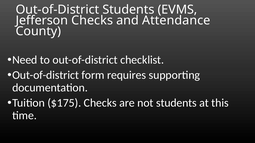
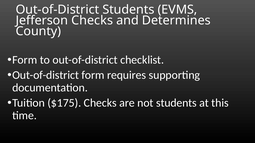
Attendance: Attendance -> Determines (176, 20)
Need: Need -> Form (25, 60)
